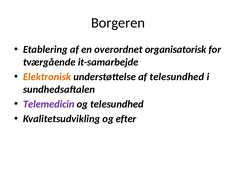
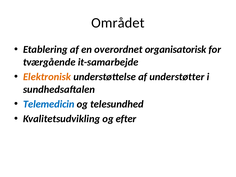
Borgeren: Borgeren -> Området (118, 23)
af telesundhed: telesundhed -> understøtter (177, 77)
Telemedicin colour: purple -> blue (49, 104)
